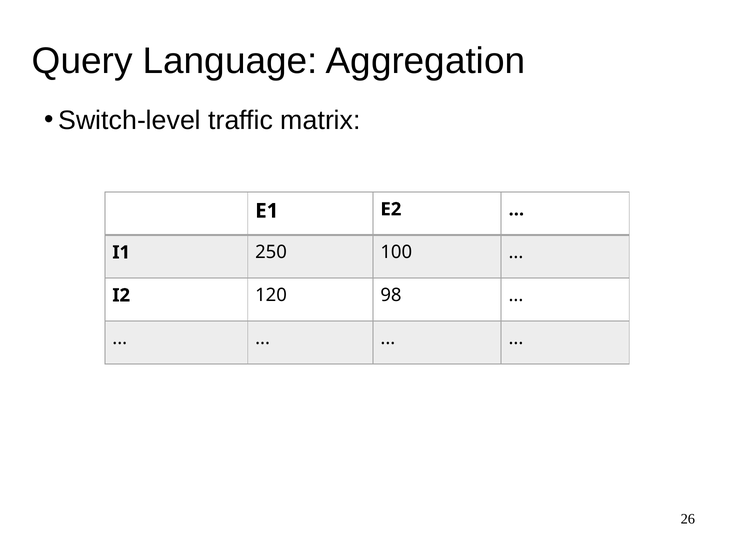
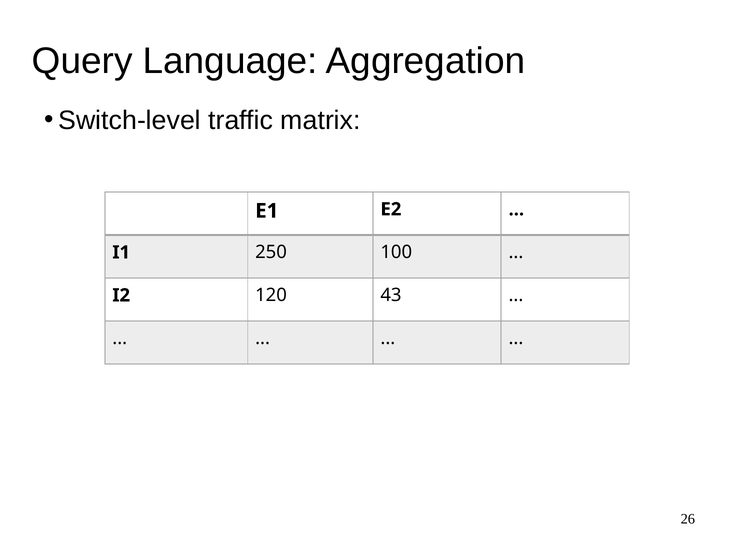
98: 98 -> 43 (391, 295)
